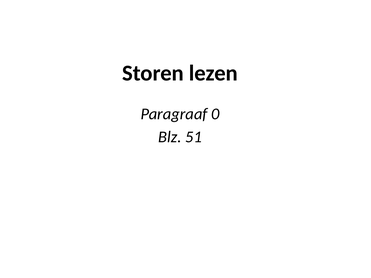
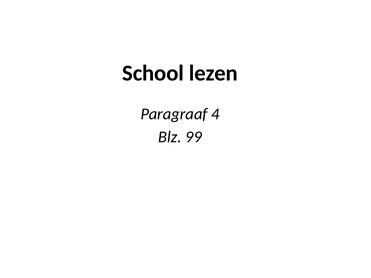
Storen: Storen -> School (153, 73)
0: 0 -> 4 (215, 114)
51: 51 -> 99 (194, 137)
